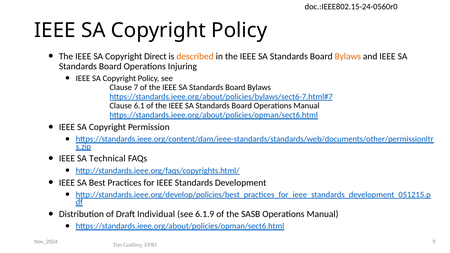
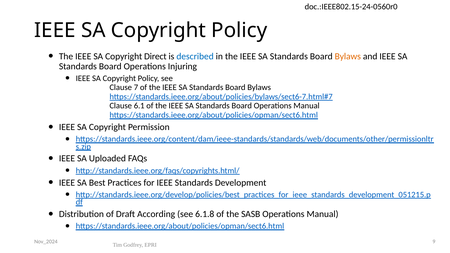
described colour: orange -> blue (195, 56)
Technical: Technical -> Uploaded (107, 159)
Individual: Individual -> According (156, 214)
6.1.9: 6.1.9 -> 6.1.8 (205, 214)
